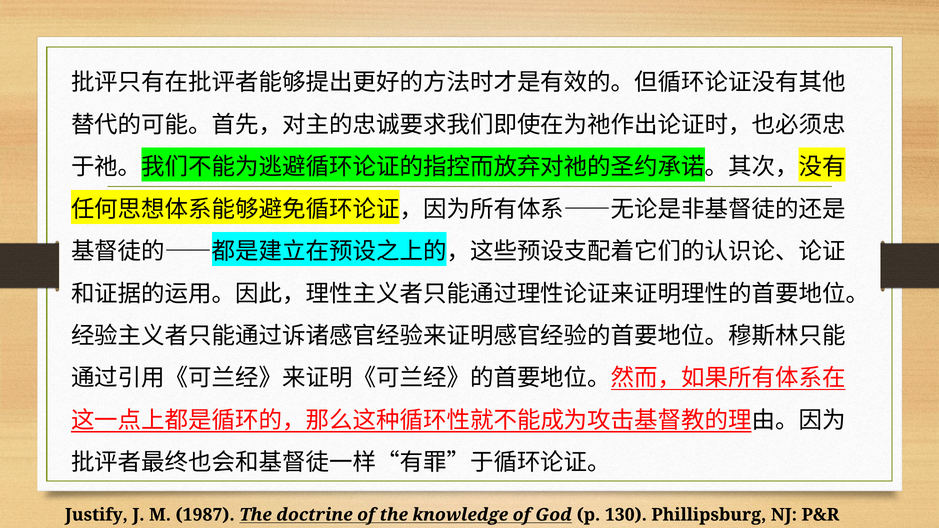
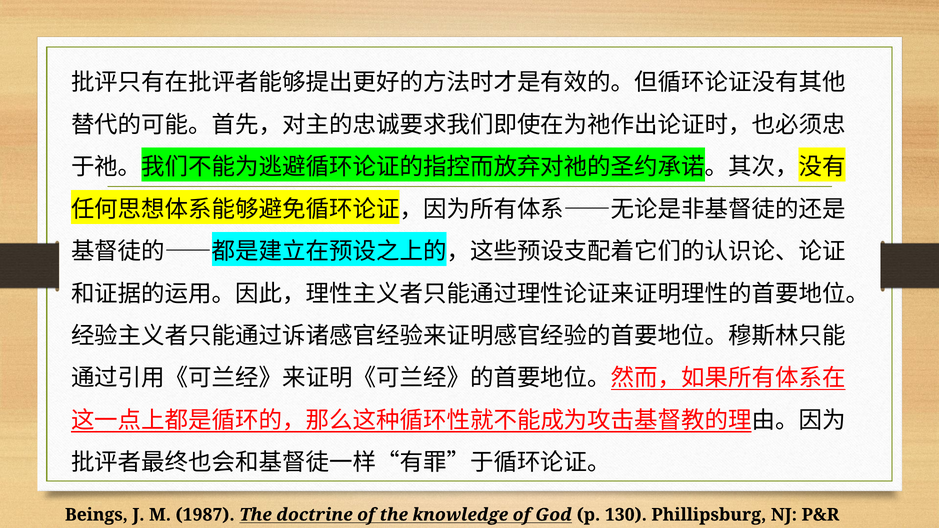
Justify: Justify -> Beings (96, 515)
